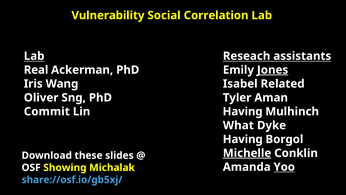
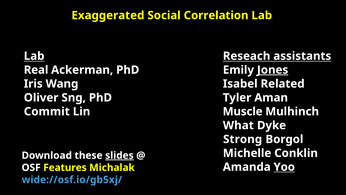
Vulnerability: Vulnerability -> Exaggerated (108, 15)
Having: Having -> Muscle (243, 111)
Having: Having -> Strong (243, 139)
Michelle underline: present -> none (247, 153)
slides underline: none -> present (119, 155)
Showing: Showing -> Features (65, 167)
share://osf.io/gb5xj/: share://osf.io/gb5xj/ -> wide://osf.io/gb5xj/ (72, 179)
